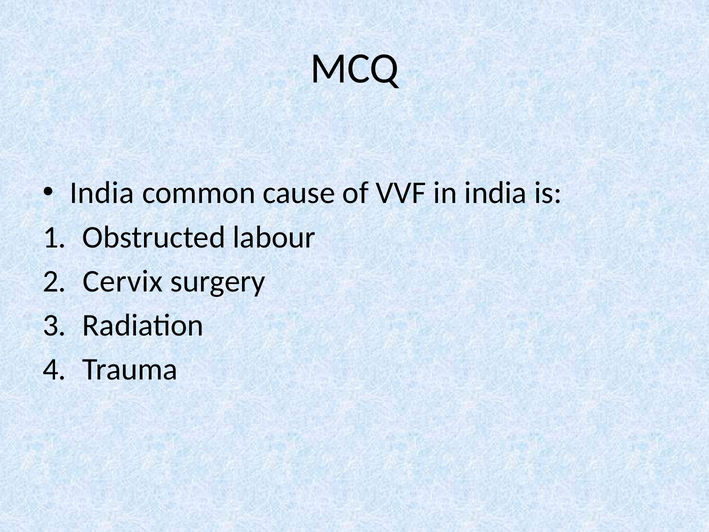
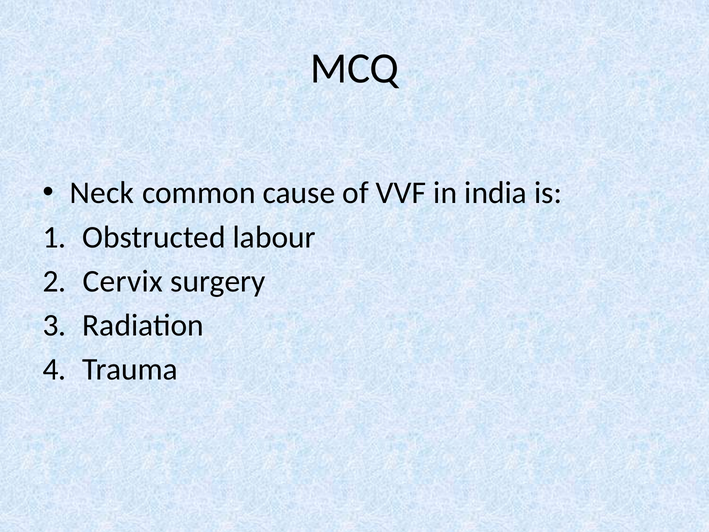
India: India -> Neck (102, 193)
